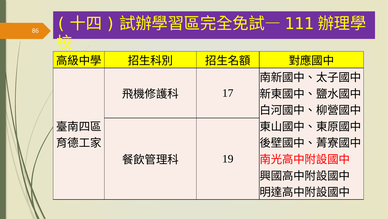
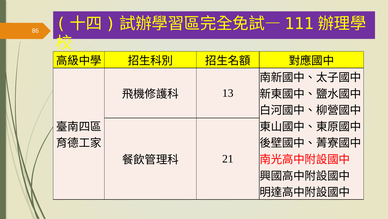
17: 17 -> 13 (228, 93)
19: 19 -> 21 (228, 158)
